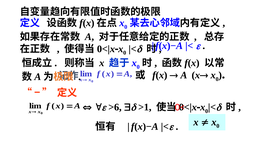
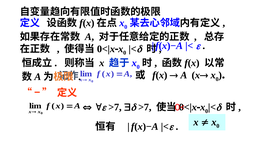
>6: >6 -> >7 (115, 107)
>1: >1 -> >7 (145, 107)
